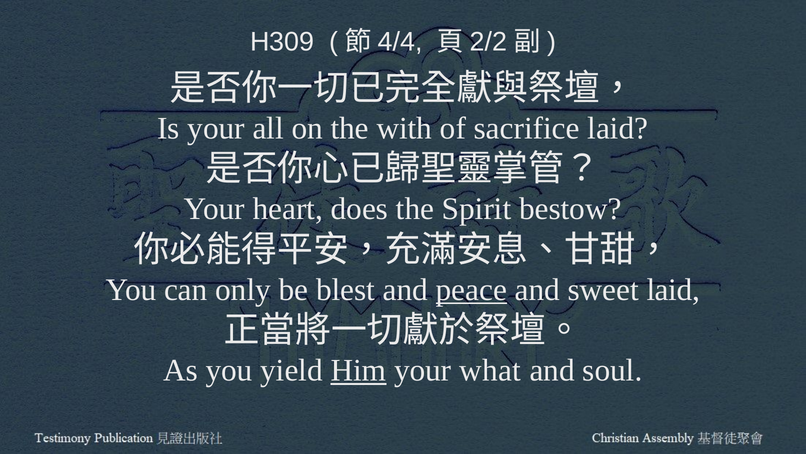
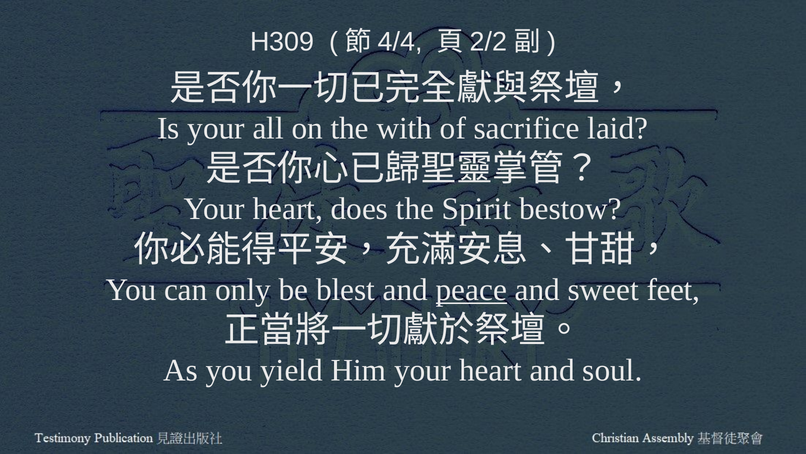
sweet laid: laid -> feet (673, 290)
Him underline: present -> none (358, 370)
what: what -> heart (490, 370)
